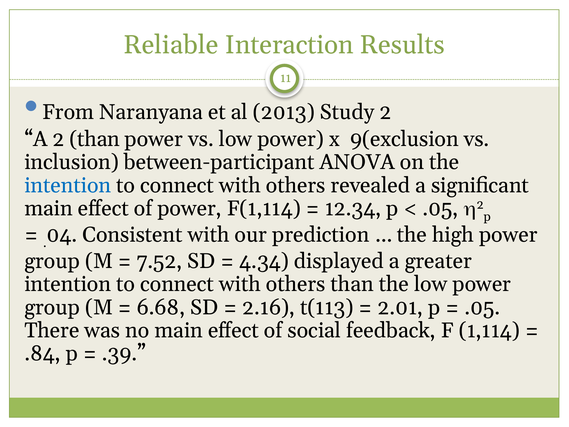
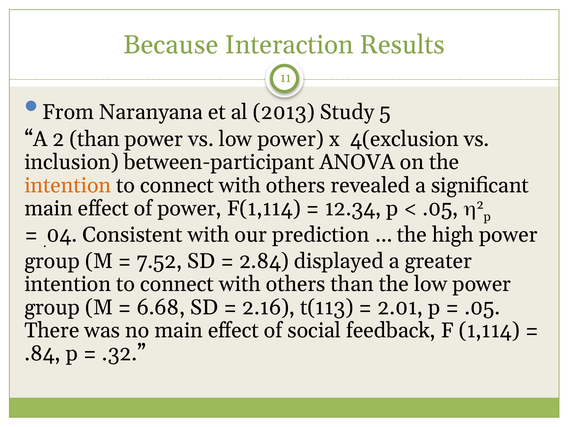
Reliable: Reliable -> Because (171, 45)
Study 2: 2 -> 5 (385, 112)
9(exclusion: 9(exclusion -> 4(exclusion (404, 139)
intention colour: blue -> orange (68, 185)
4.34: 4.34 -> 2.84 (264, 261)
.39: .39 -> .32 (124, 353)
